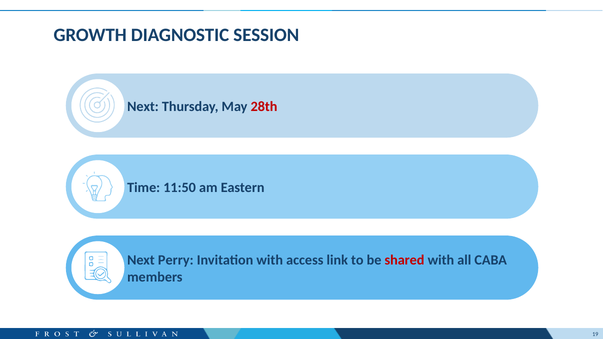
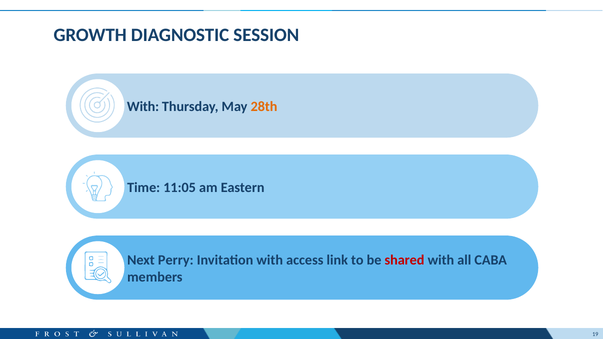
Next: Next -> With (143, 107)
28th colour: red -> orange (264, 107)
11:50: 11:50 -> 11:05 (180, 188)
